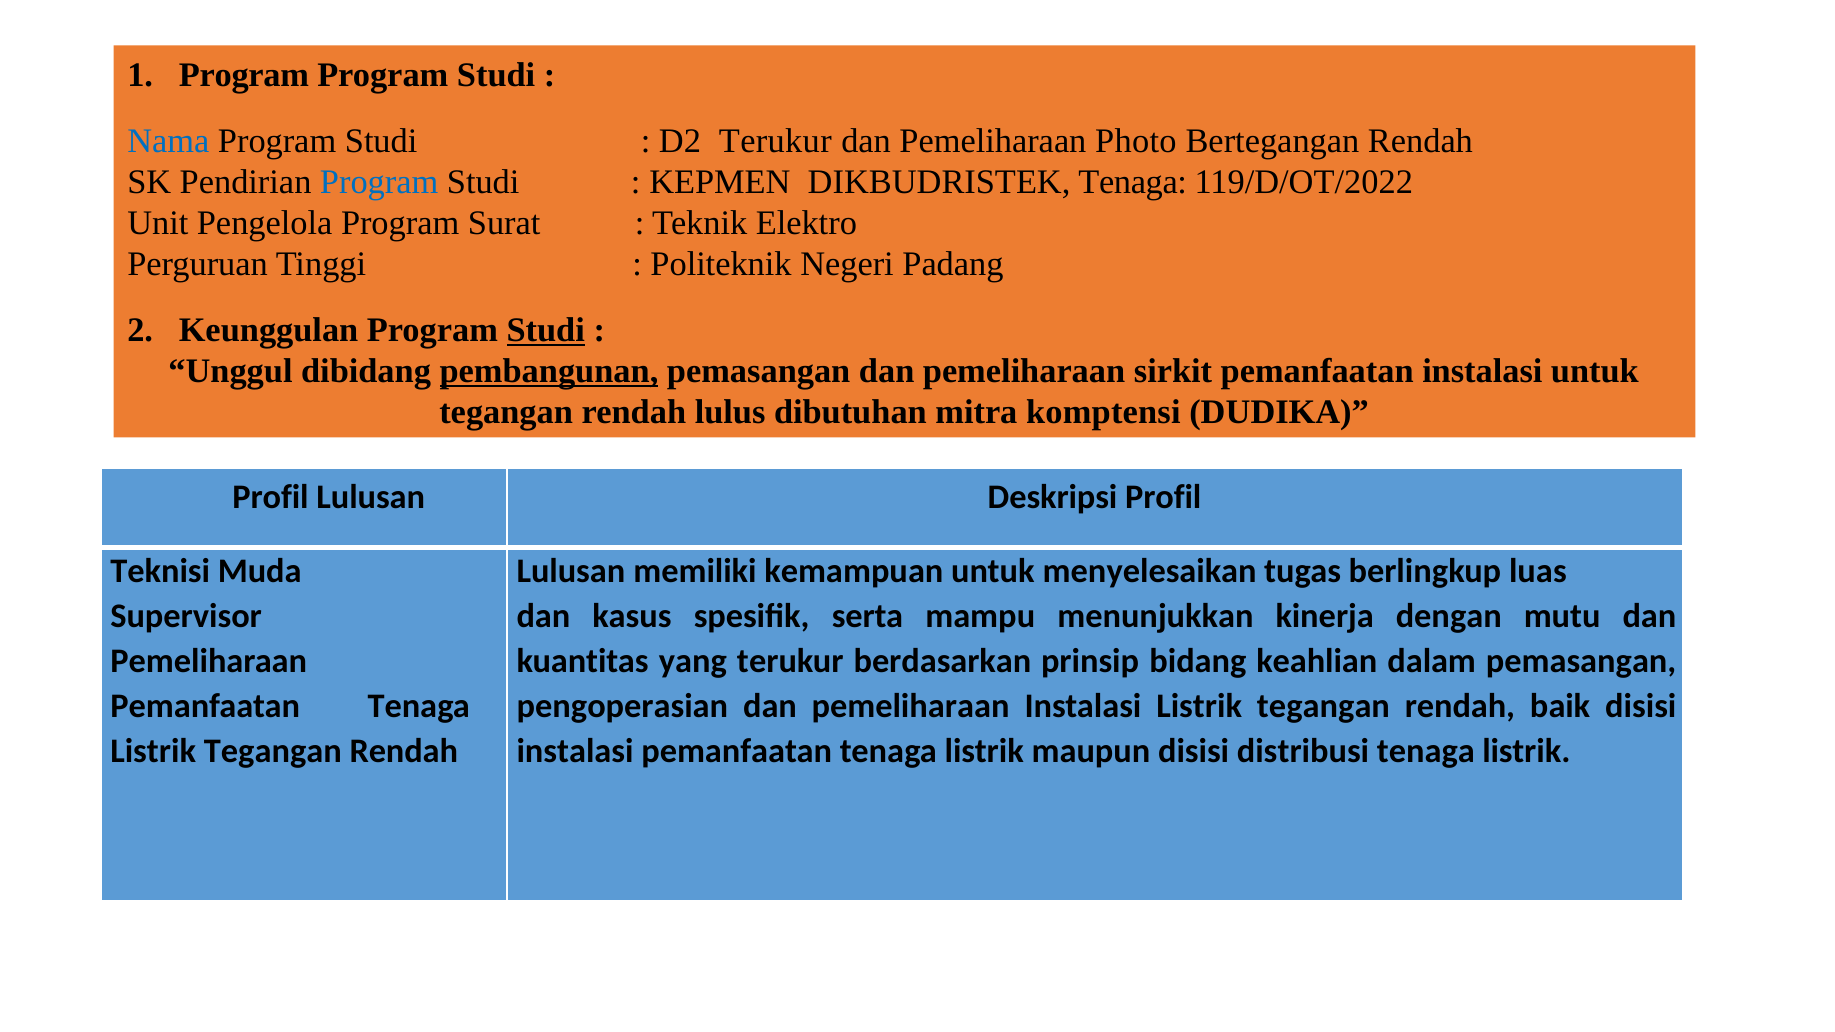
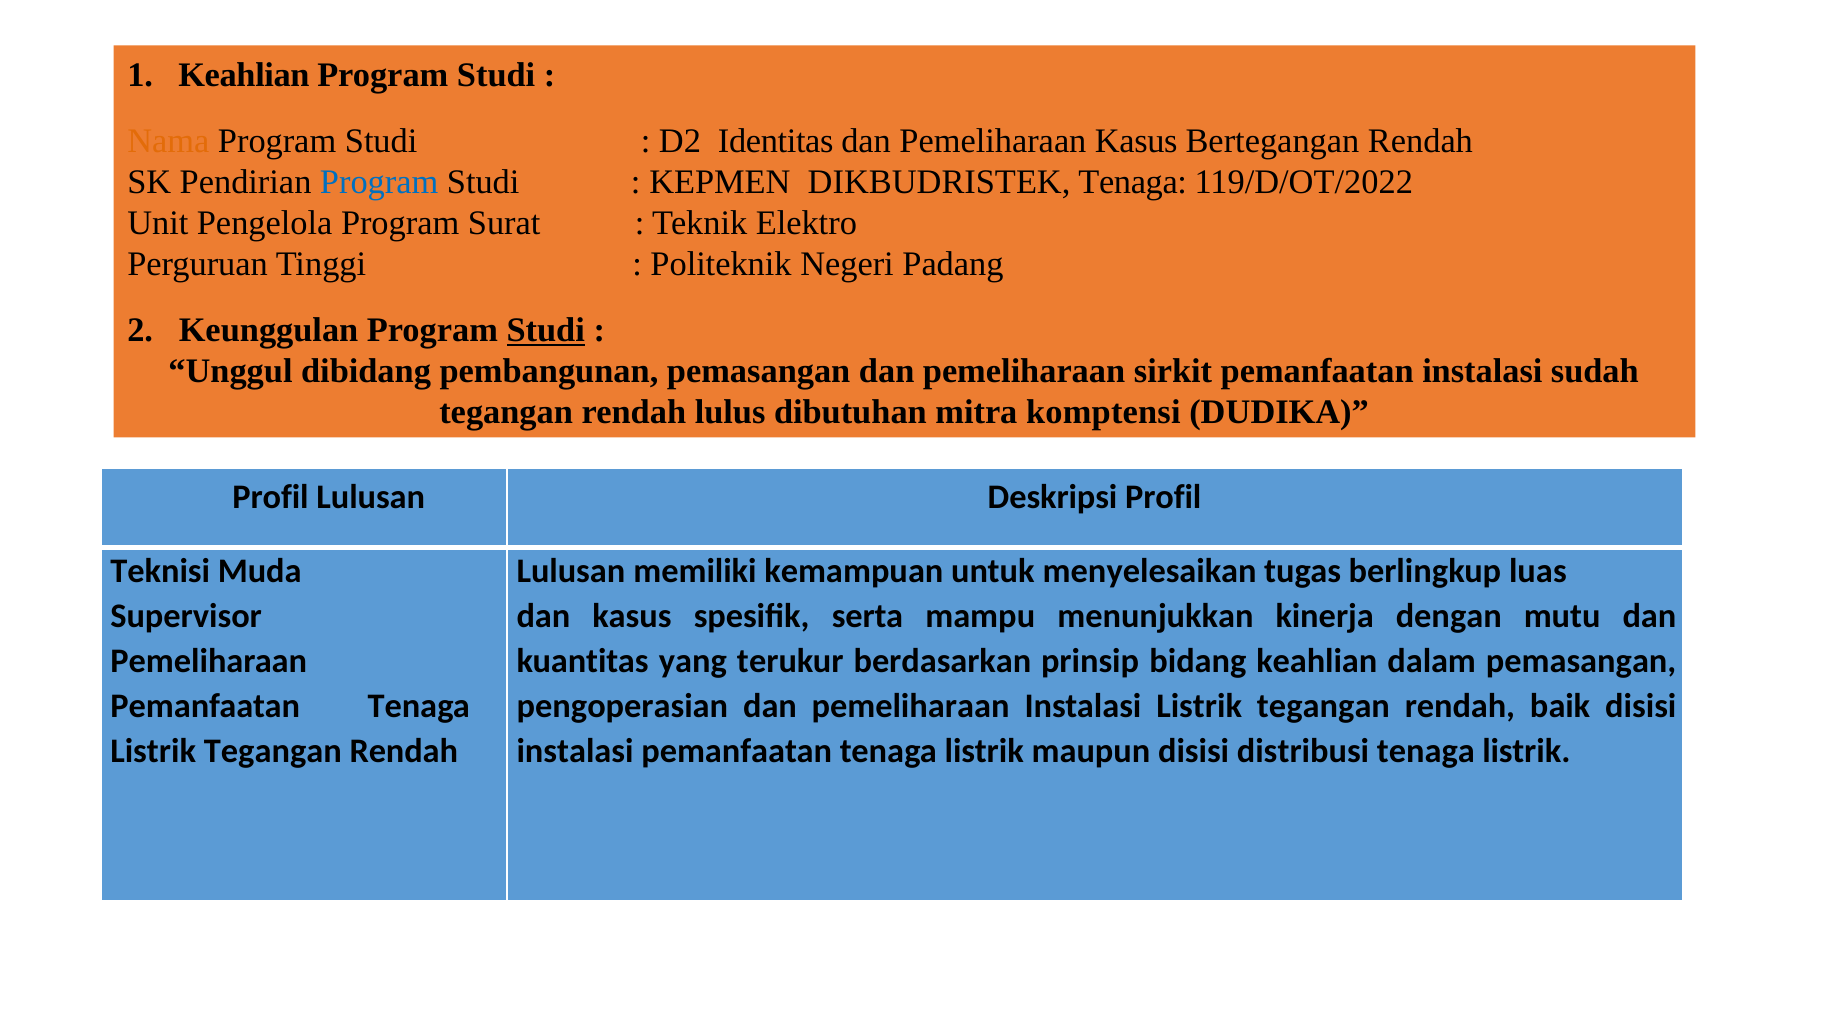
Program: Program -> Keahlian (244, 75)
Nama colour: blue -> orange (168, 141)
D2 Terukur: Terukur -> Identitas (776, 141)
Pemeliharaan Photo: Photo -> Kasus (1136, 141)
pembangunan underline: present -> none (549, 371)
instalasi untuk: untuk -> sudah (1595, 371)
